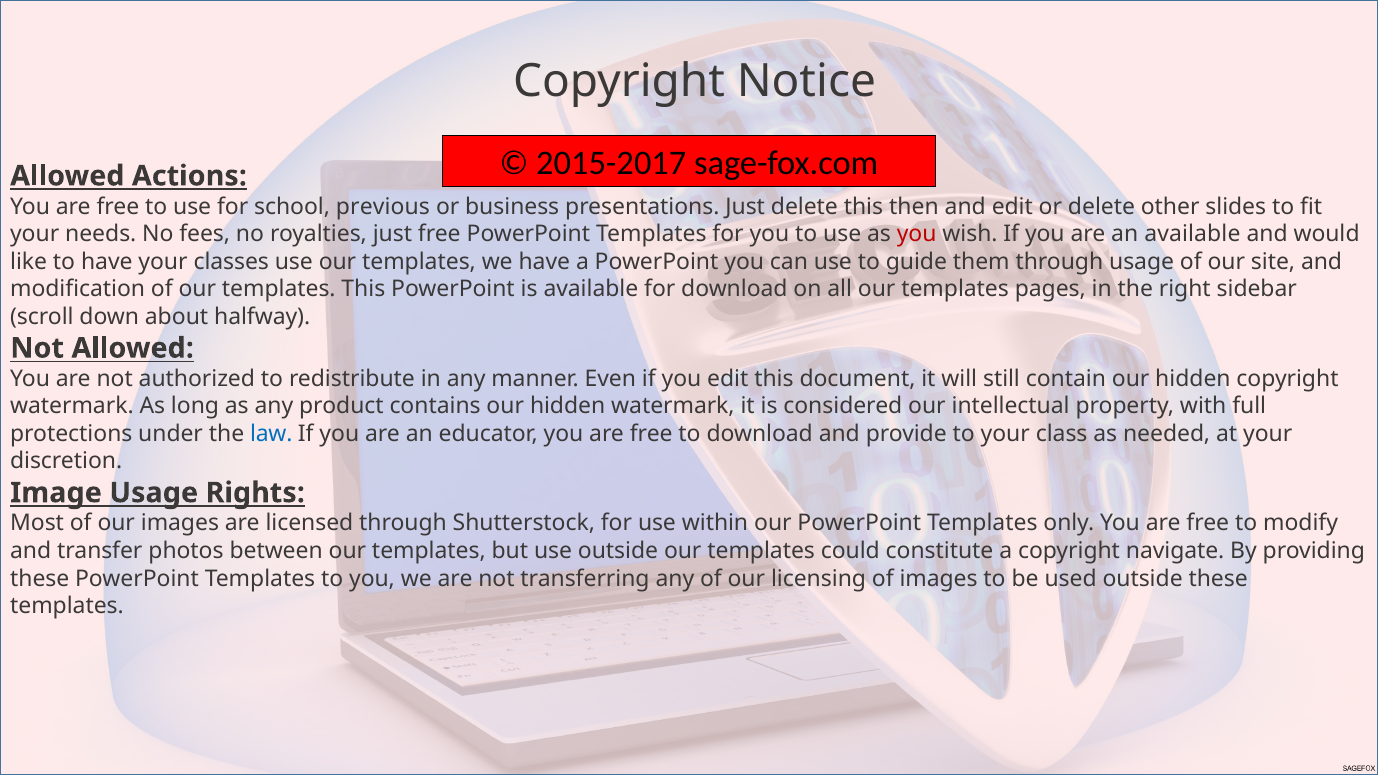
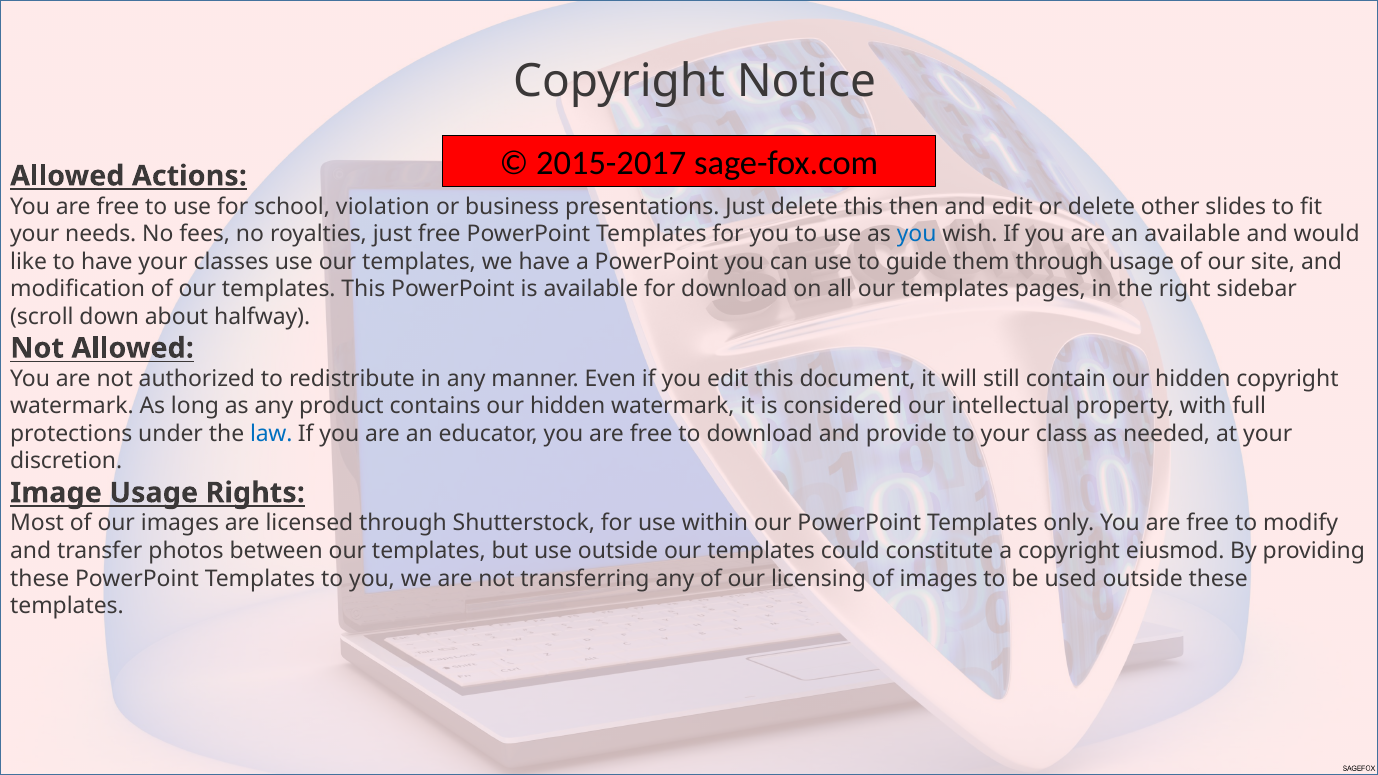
previous: previous -> violation (383, 207)
you colour: red -> blue (917, 234)
navigate: navigate -> eiusmod (1175, 551)
